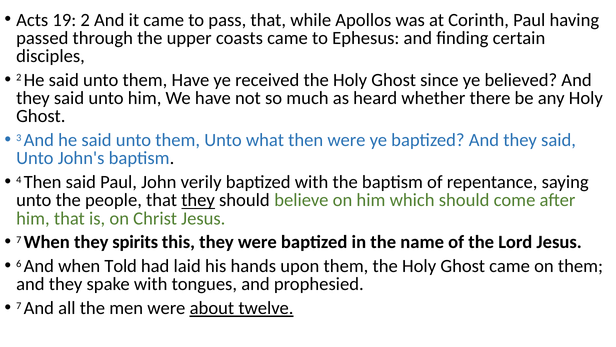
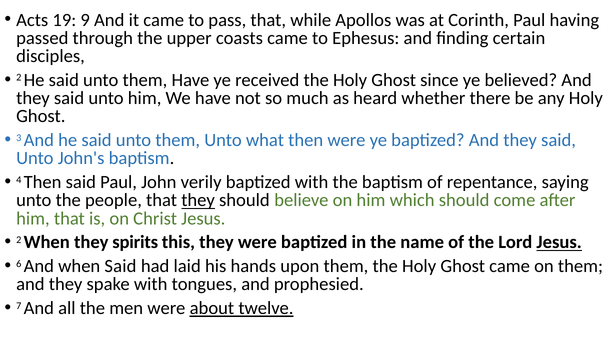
19 2: 2 -> 9 (85, 20)
7: 7 -> 2 (19, 239)
Jesus underline: none -> present (559, 242)
when Told: Told -> Said (120, 266)
